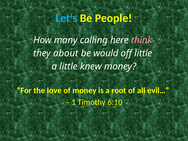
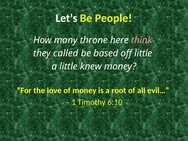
Let’s colour: light blue -> white (67, 18)
calling: calling -> throne (94, 40)
about: about -> called (66, 53)
would: would -> based (106, 53)
